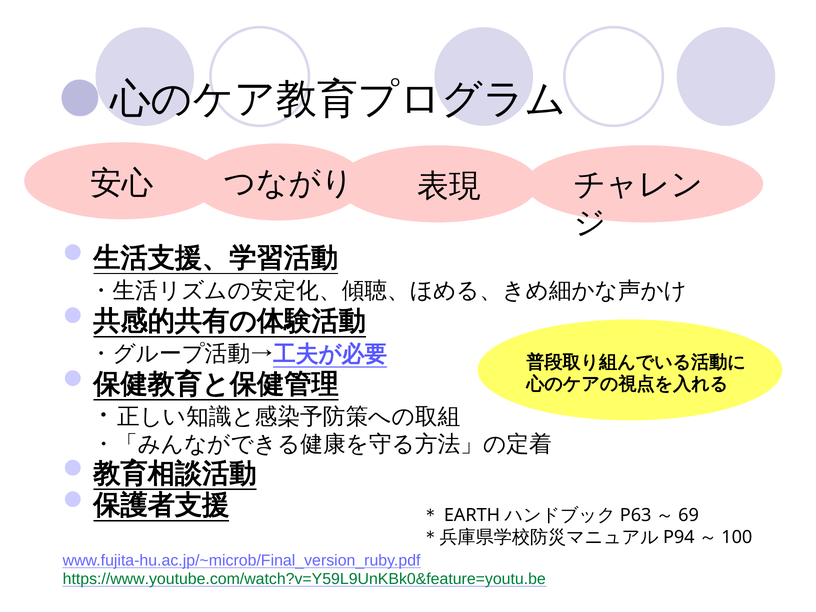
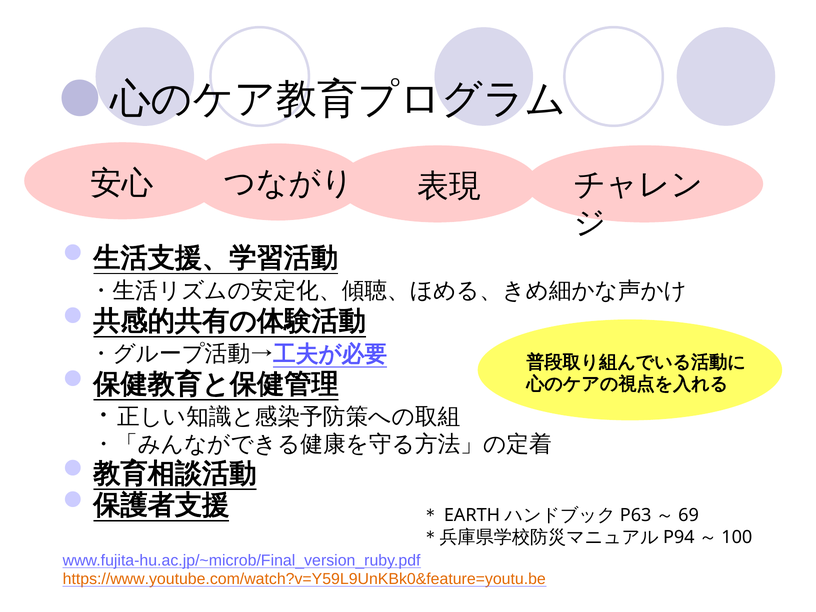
https://www.youtube.com/watch?v=Y59L9UnKBk0&feature=youtu.be colour: green -> orange (304, 579)
